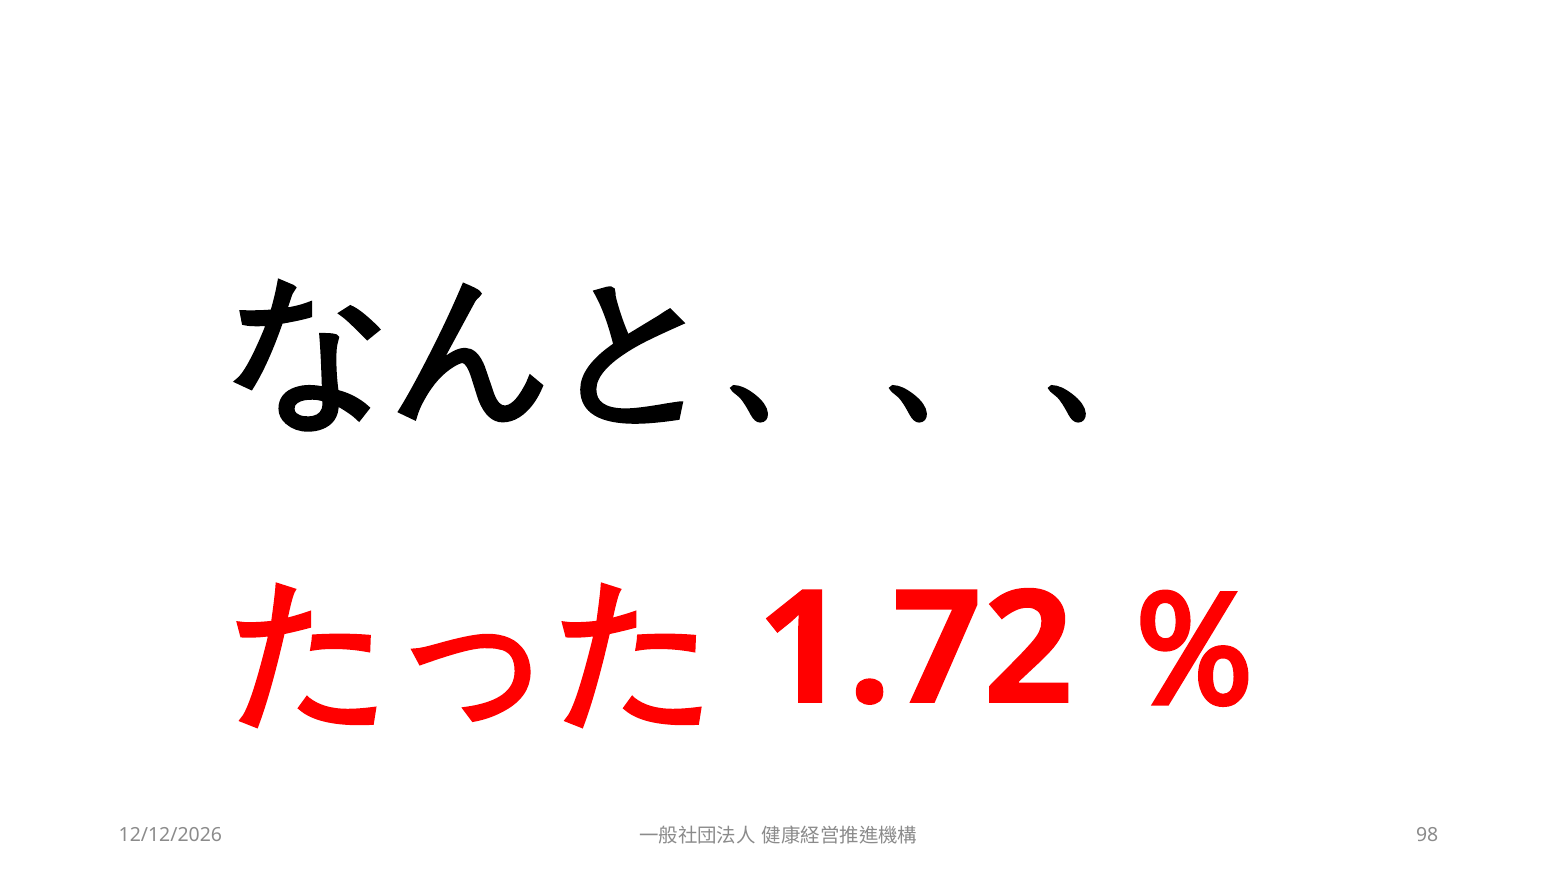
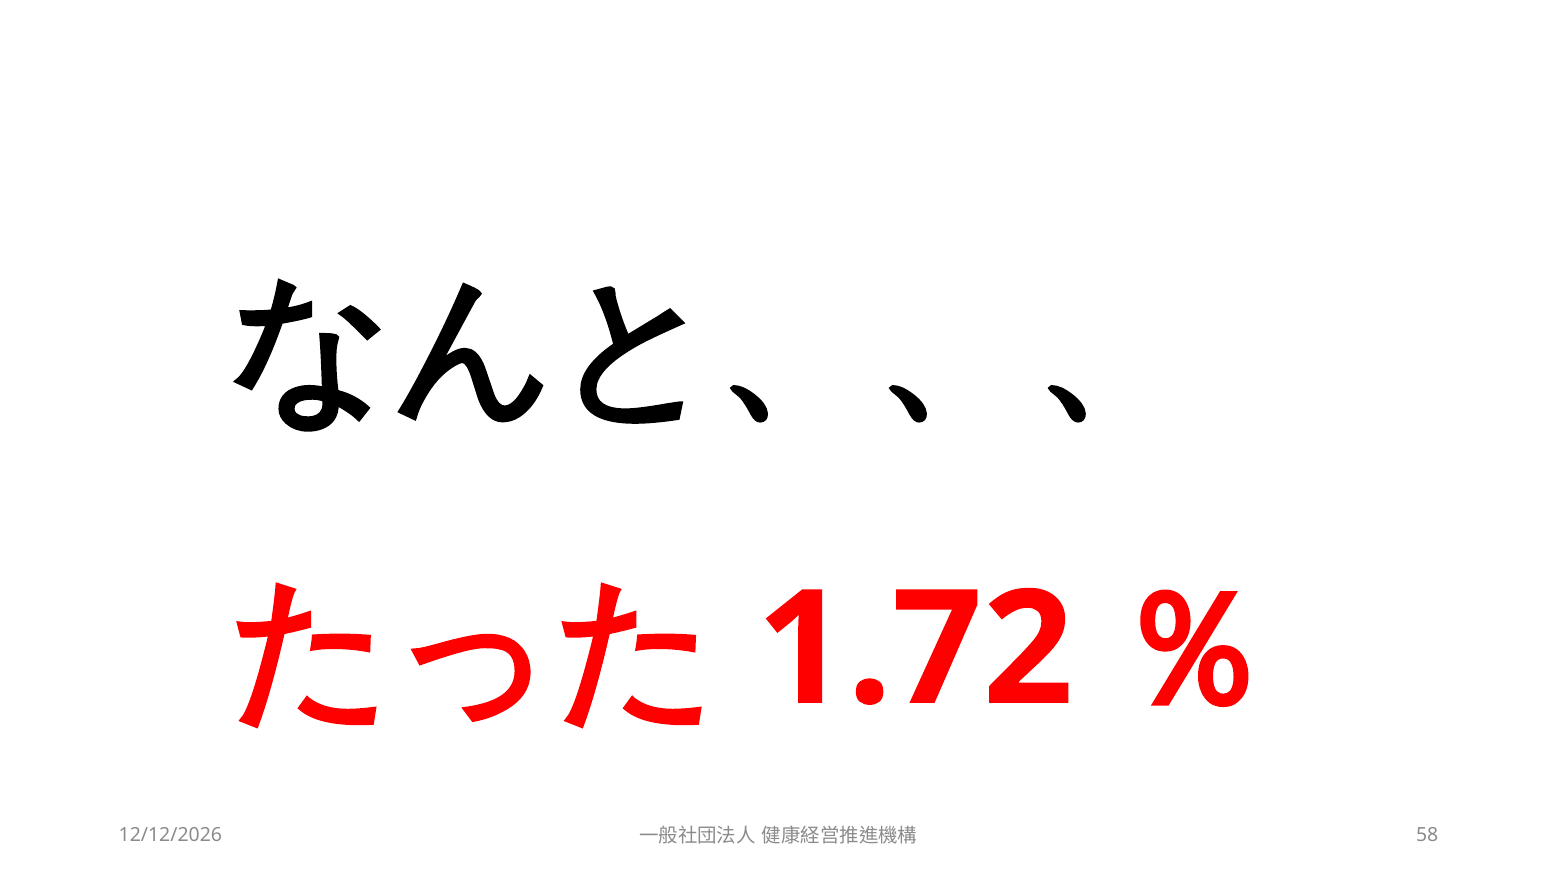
98: 98 -> 58 (1427, 835)
